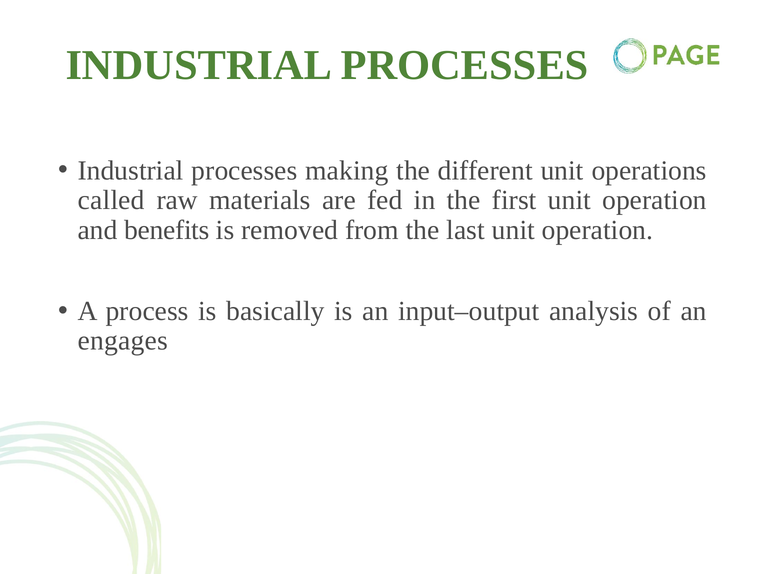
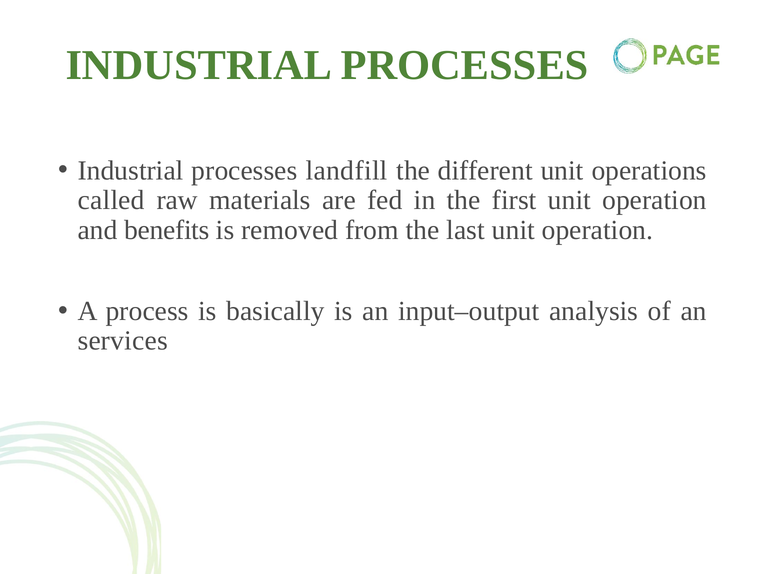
making: making -> landfill (347, 171)
engages: engages -> services (123, 341)
